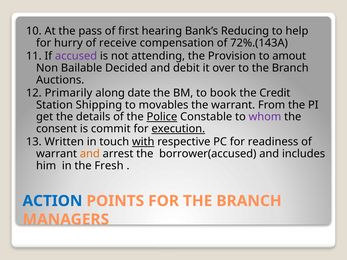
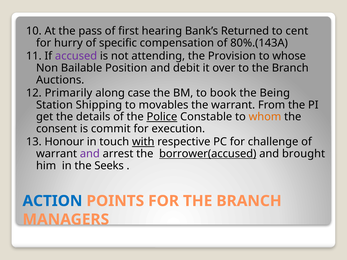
Reducing: Reducing -> Returned (245, 31)
help: help -> cent (297, 31)
receive: receive -> specific (118, 43)
72%.(143A: 72%.(143A -> 80%.(143A (259, 43)
amout: amout -> whose (289, 56)
Decided: Decided -> Position (126, 68)
date: date -> case (139, 93)
Credit: Credit -> Being (275, 93)
whom colour: purple -> orange (265, 117)
execution underline: present -> none (178, 129)
Written: Written -> Honour (64, 142)
readiness: readiness -> challenge (273, 142)
and colour: orange -> purple (90, 154)
borrower(accused underline: none -> present (208, 154)
includes: includes -> brought (304, 154)
Fresh: Fresh -> Seeks (109, 166)
